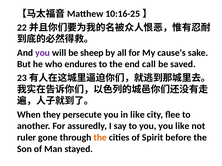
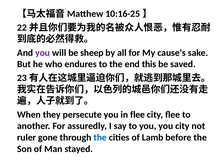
call: call -> this (149, 64)
in like: like -> flee (138, 115)
you like: like -> city (182, 126)
the colour: orange -> blue (100, 138)
Spirit: Spirit -> Lamb (153, 138)
